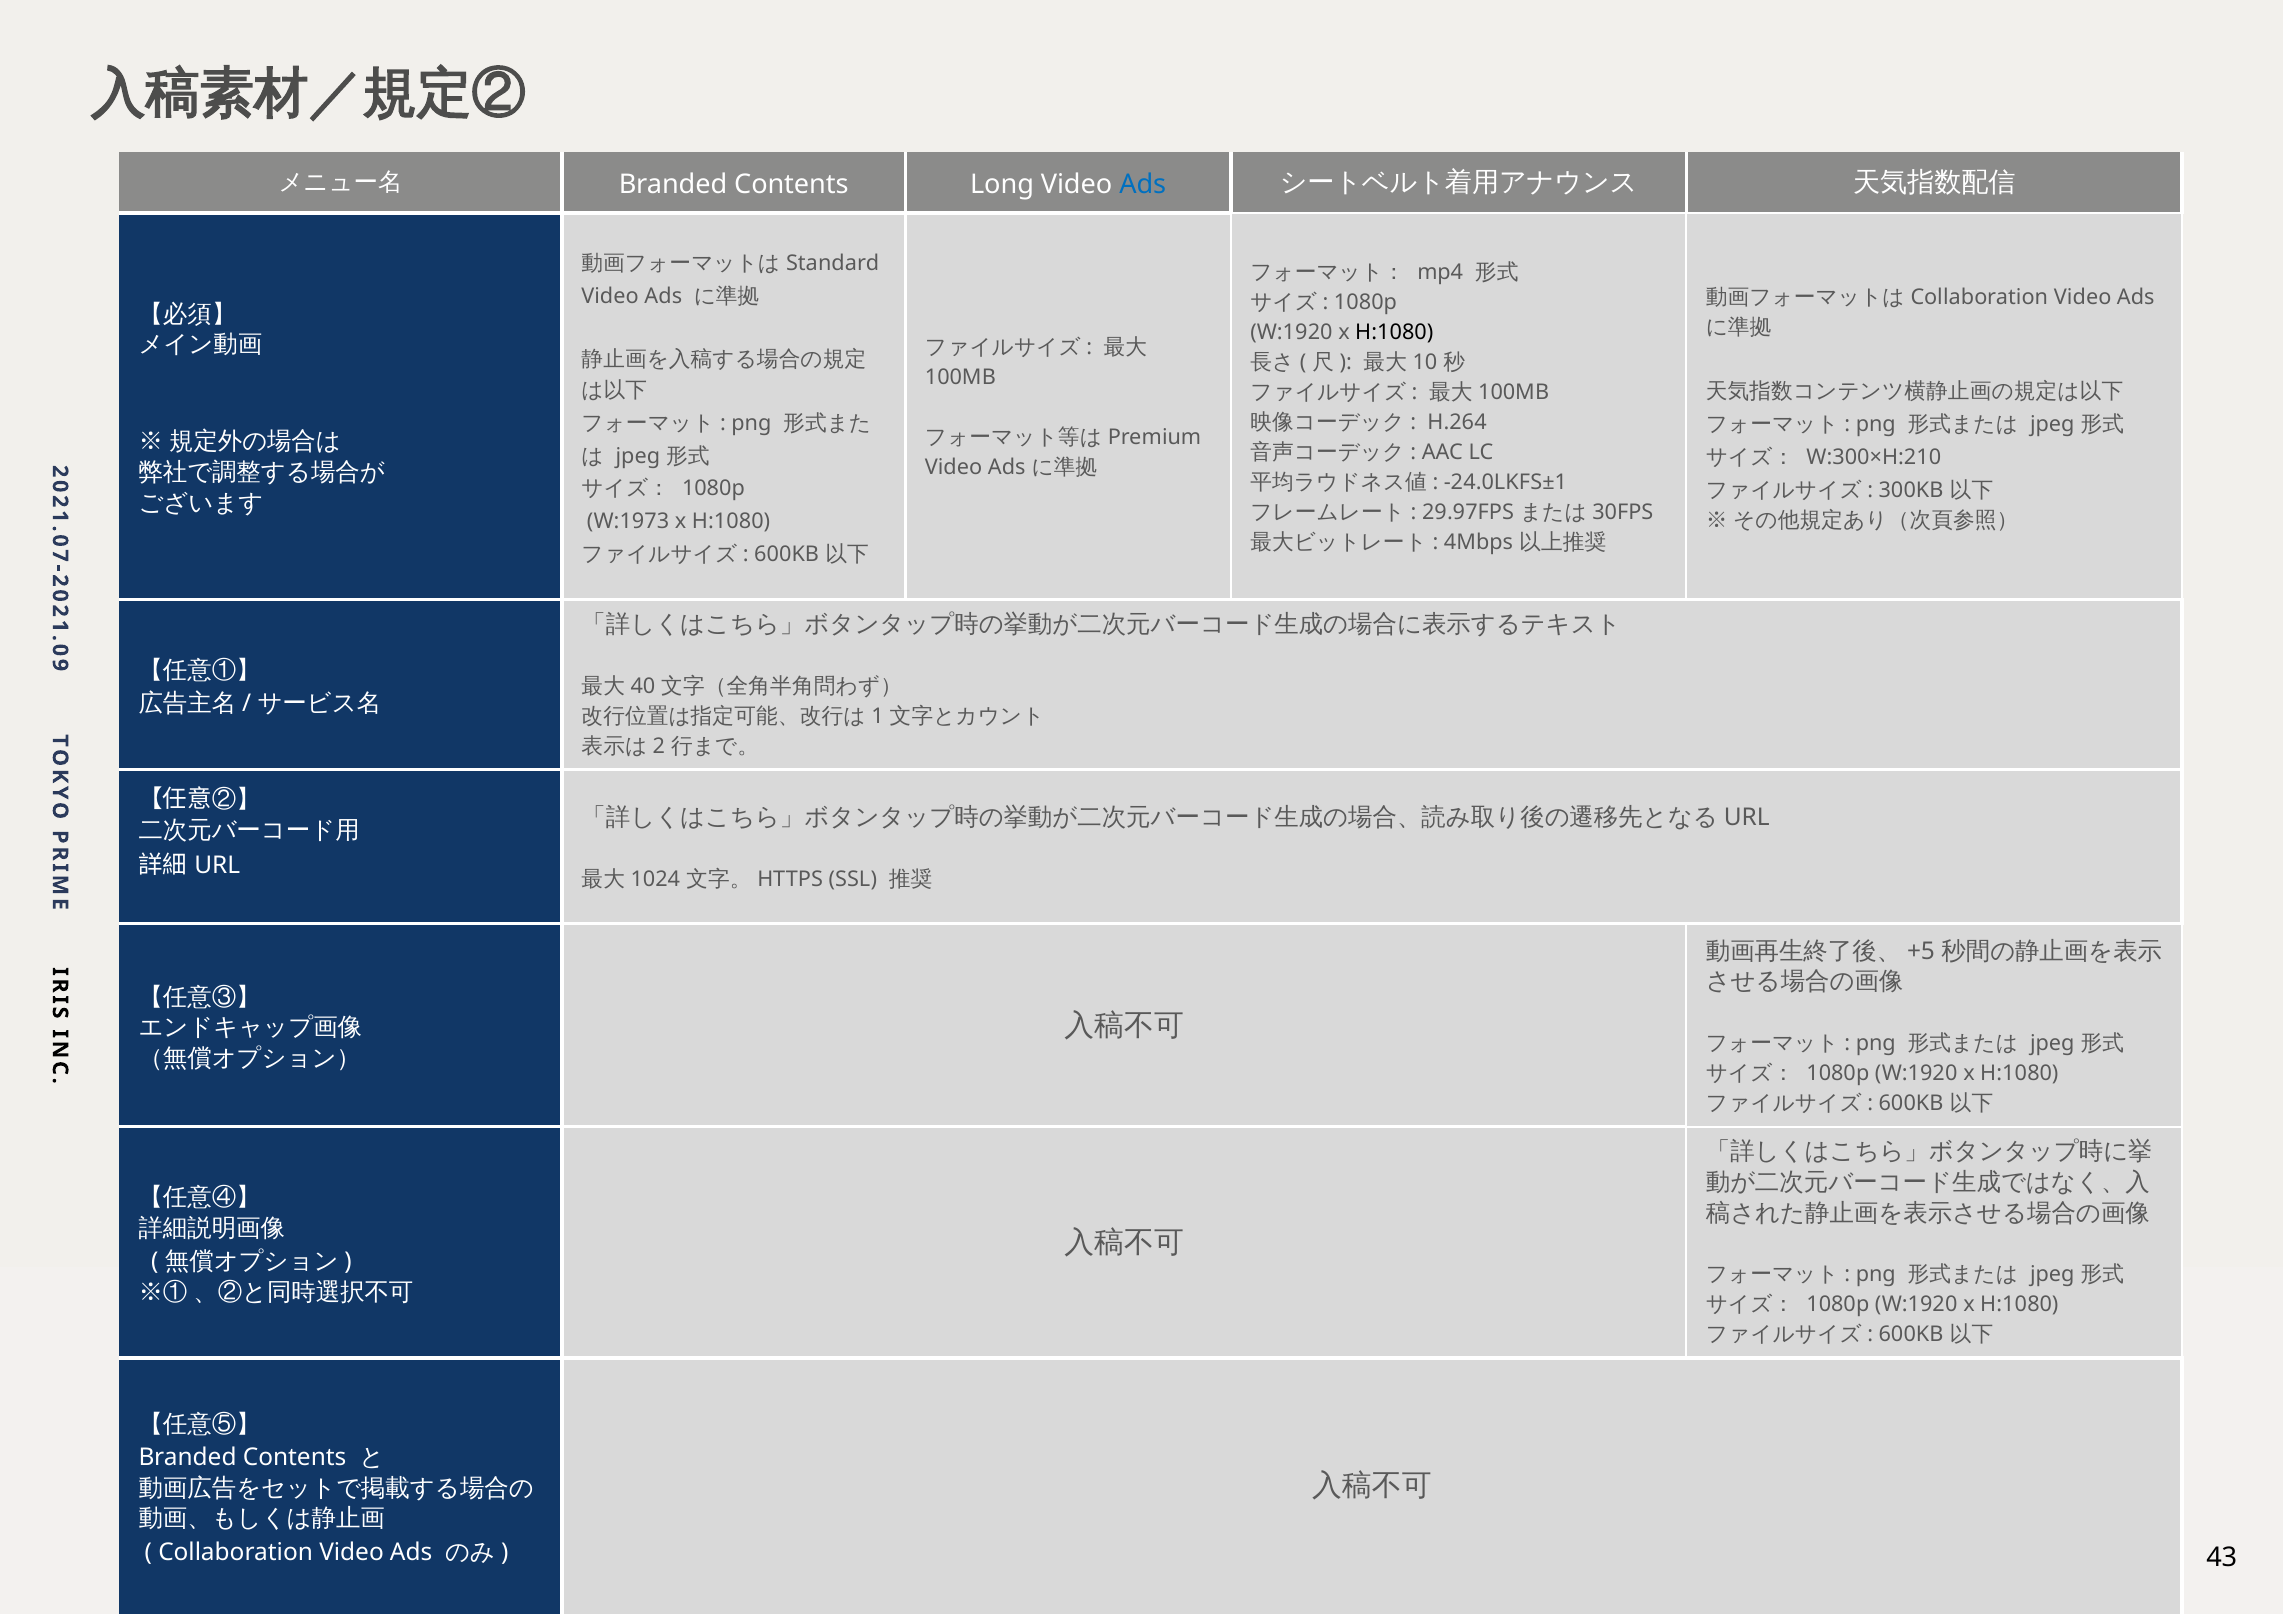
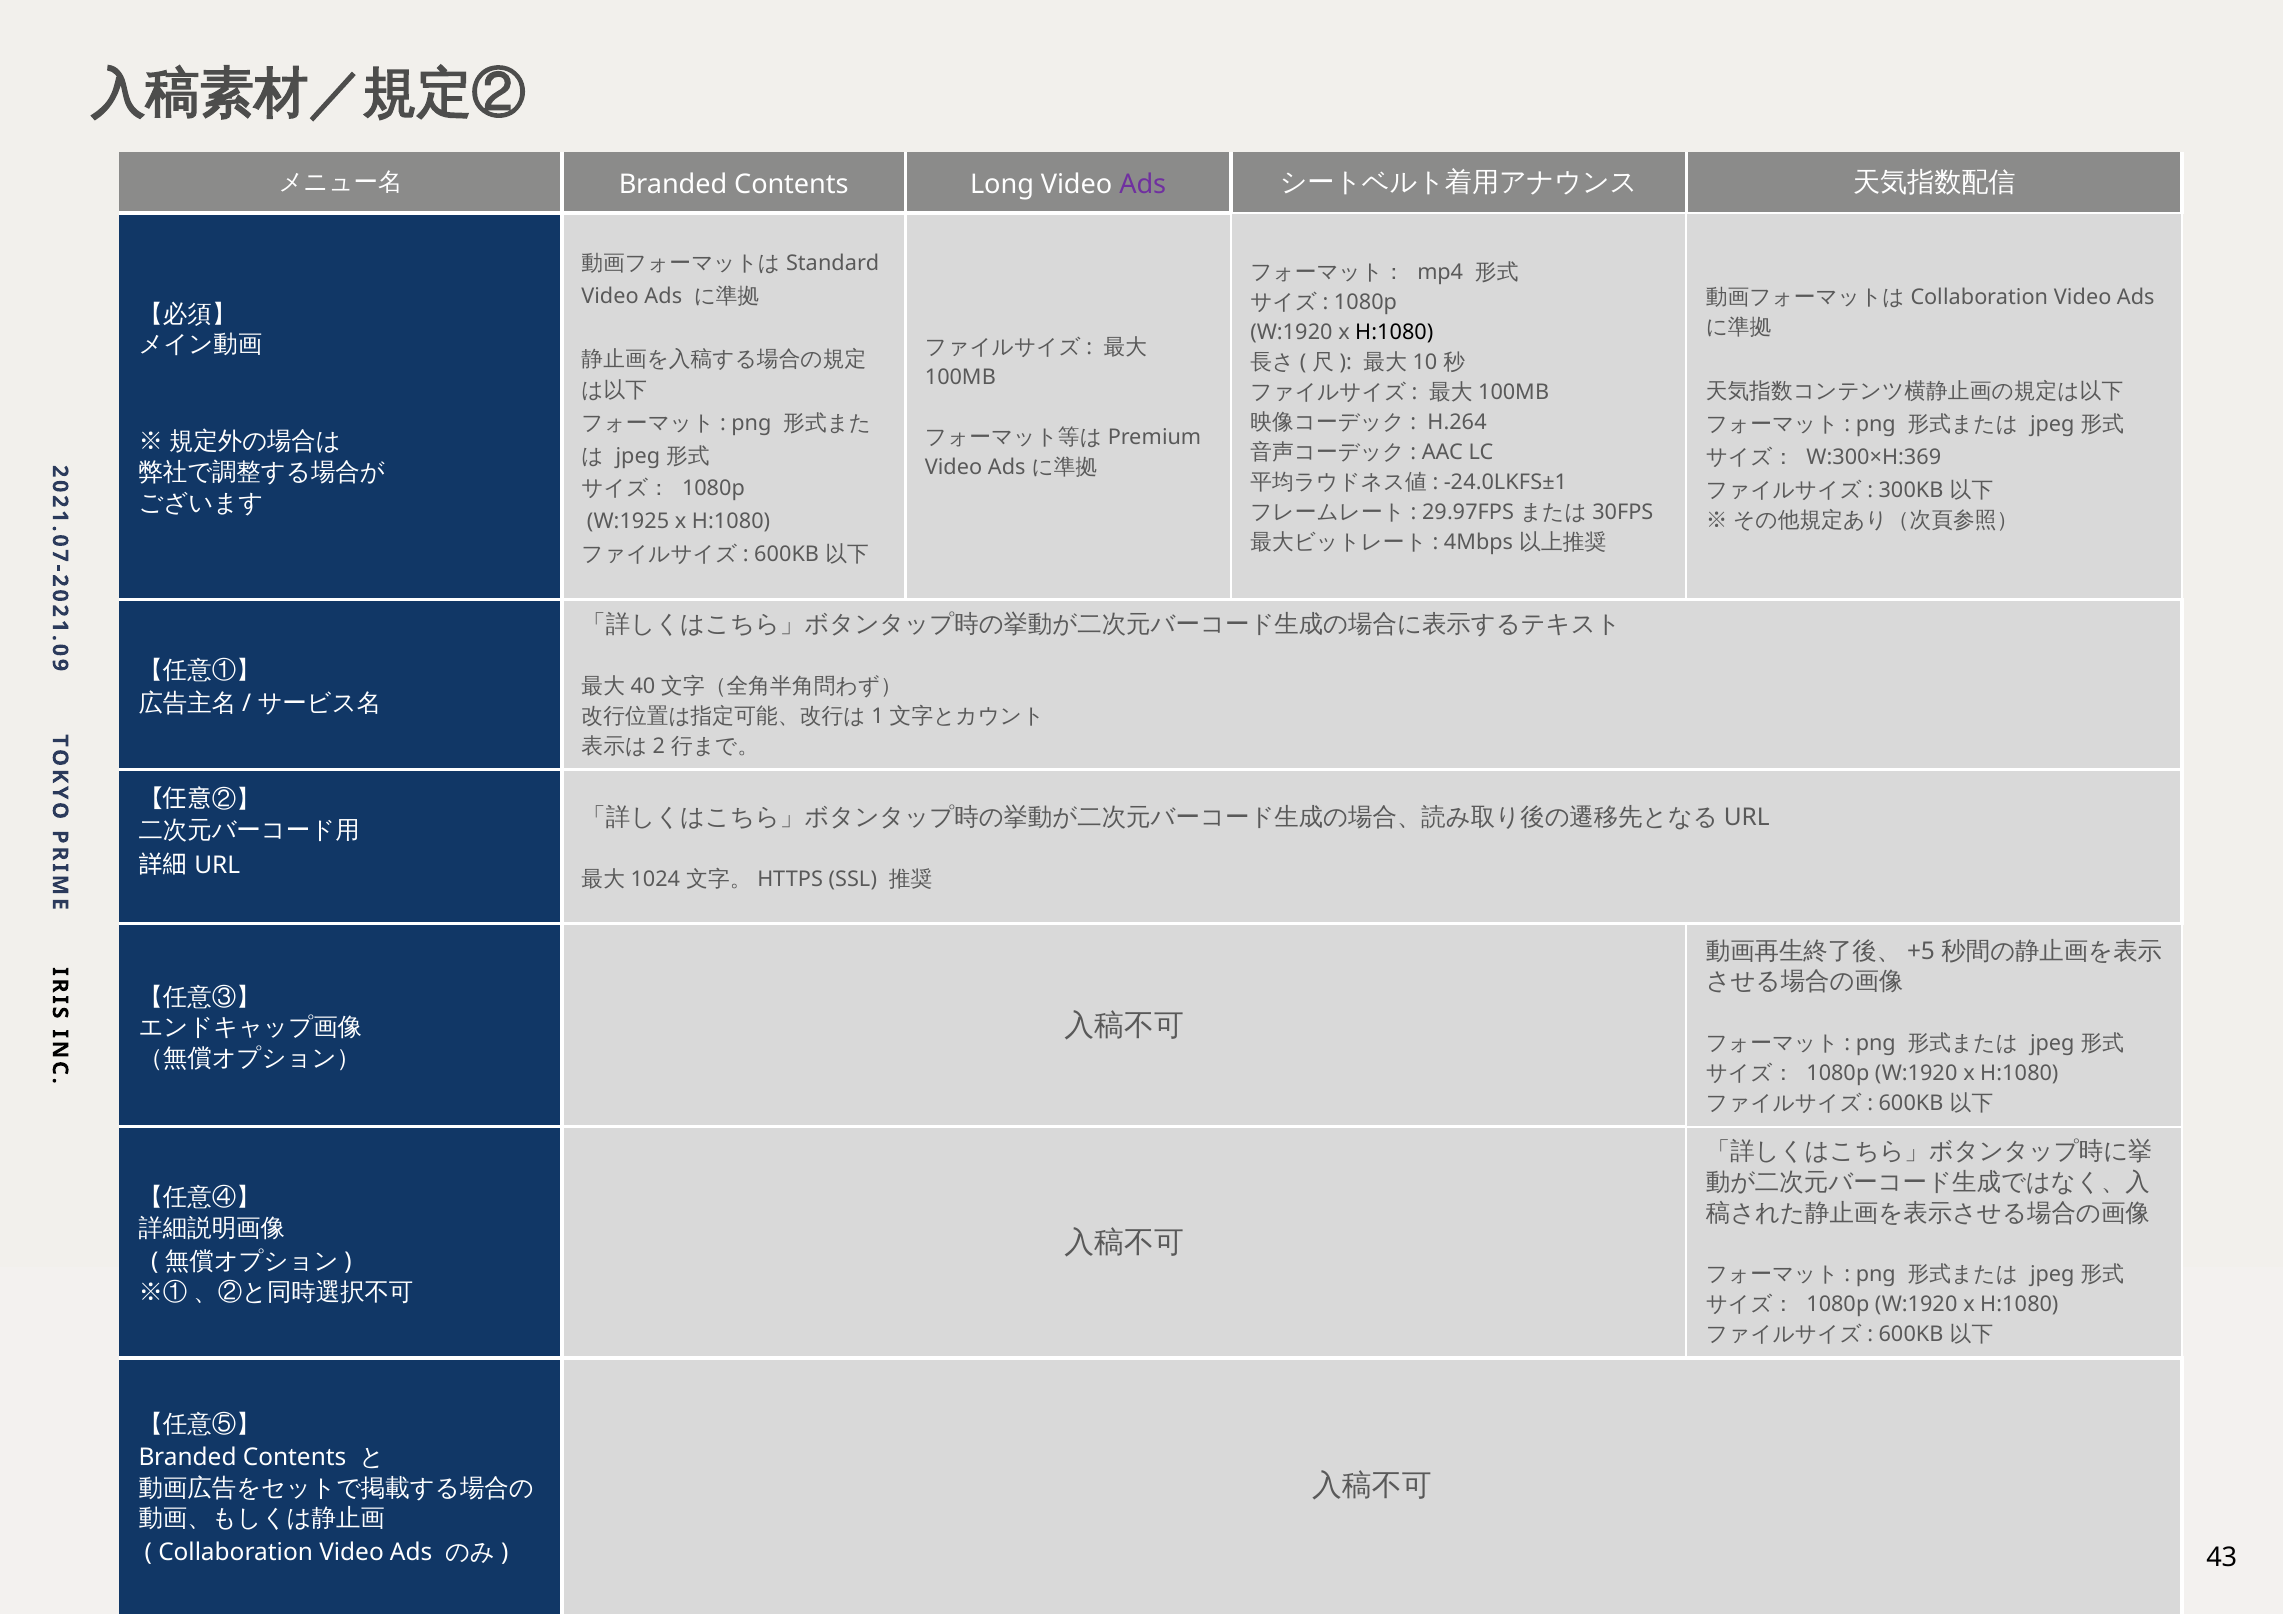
Ads colour: blue -> purple (1143, 184)
W:300×H:210: W:300×H:210 -> W:300×H:369 (1874, 457)
W:1973: W:1973 -> W:1925 (628, 522)
